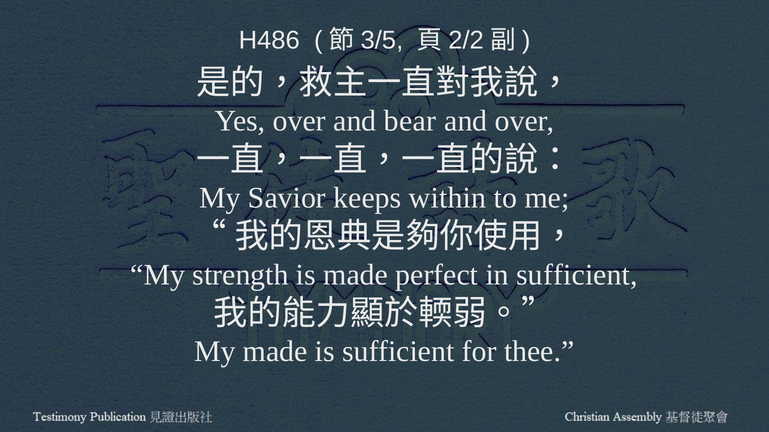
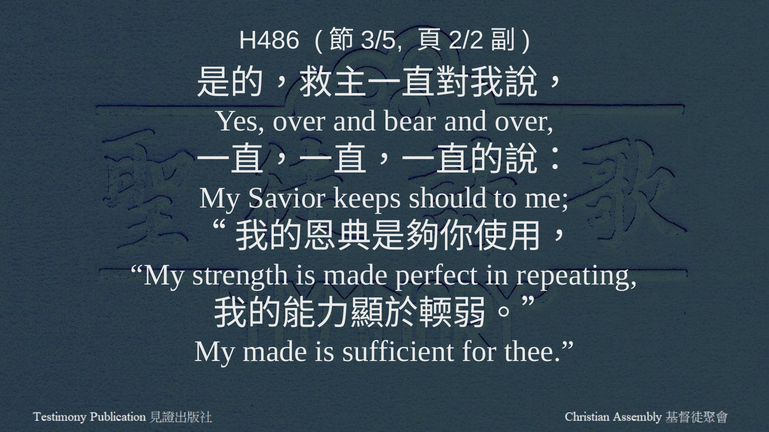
within: within -> should (448, 198)
in sufficient: sufficient -> repeating (577, 275)
